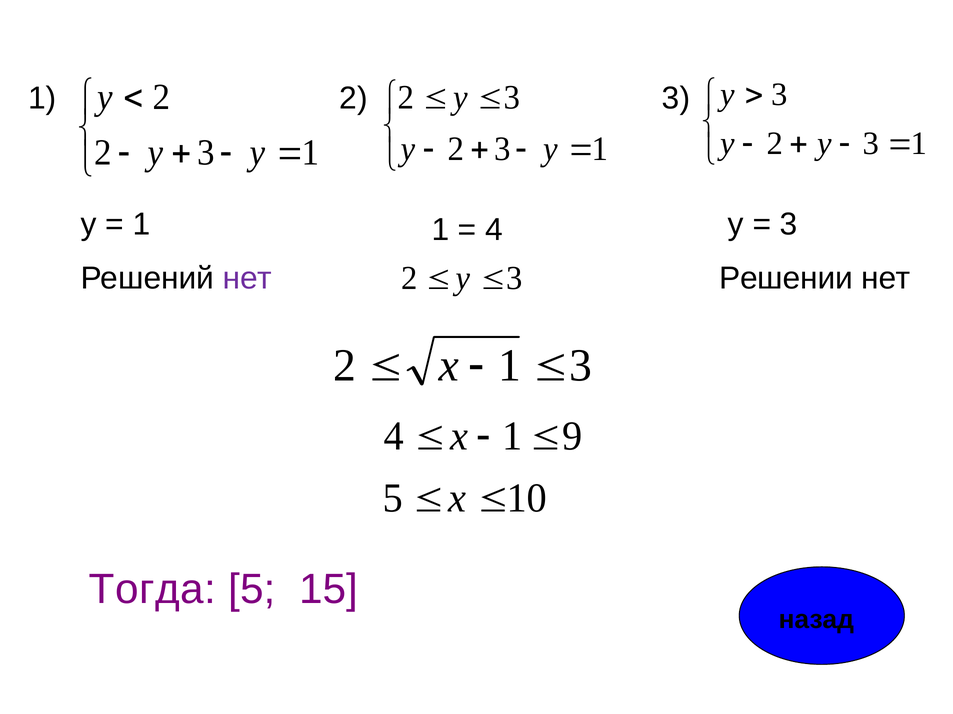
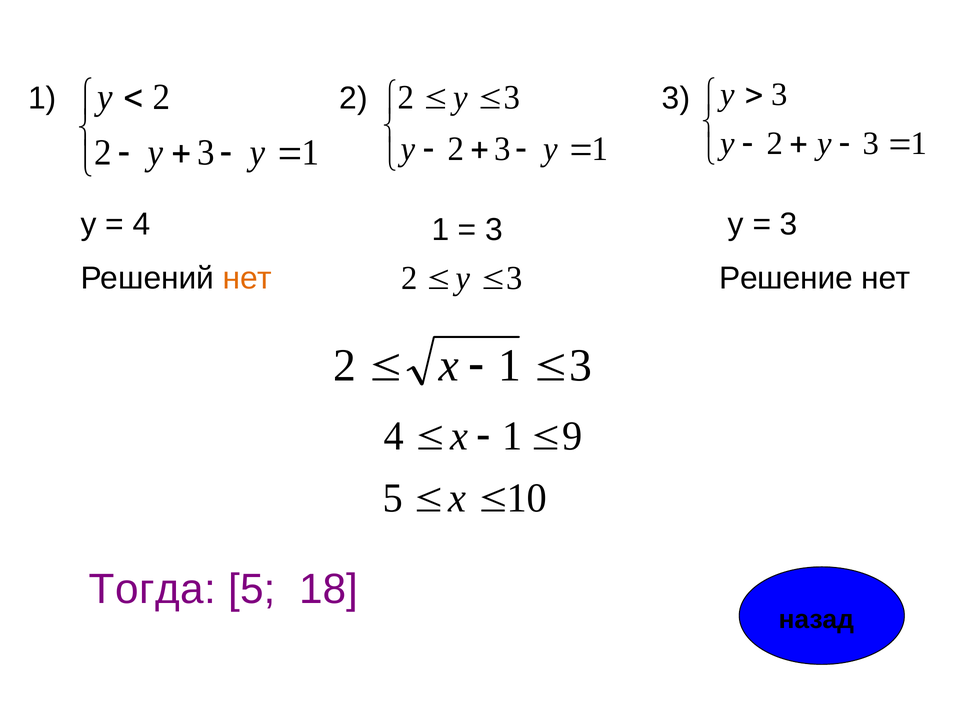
1: 1 -> 4 (141, 225)
4: 4 -> 3 (494, 230)
нет colour: purple -> orange (247, 279)
Решении: Решении -> Решение (786, 279)
15: 15 -> 18 (328, 590)
